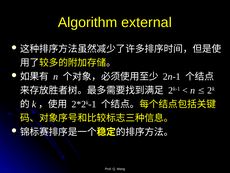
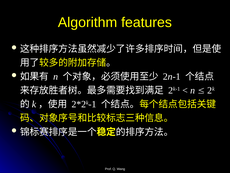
external: external -> features (147, 22)
